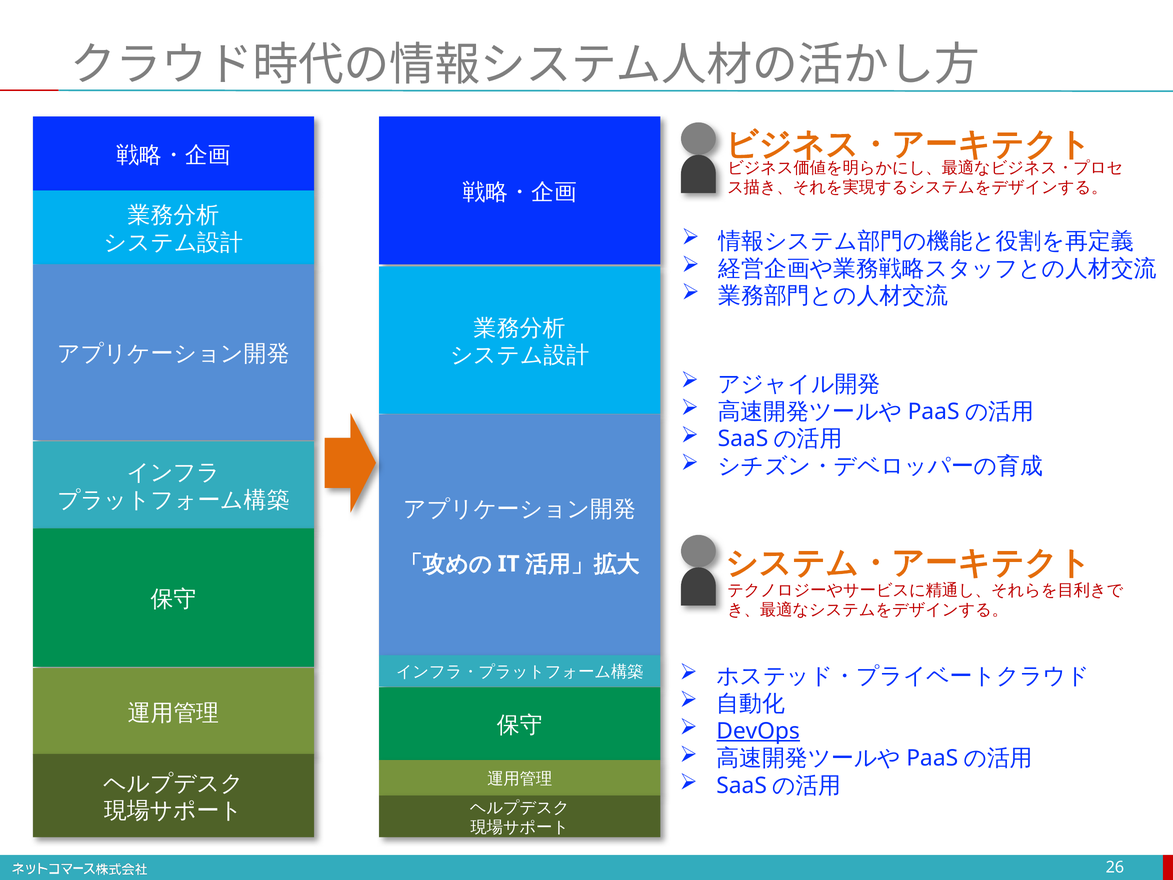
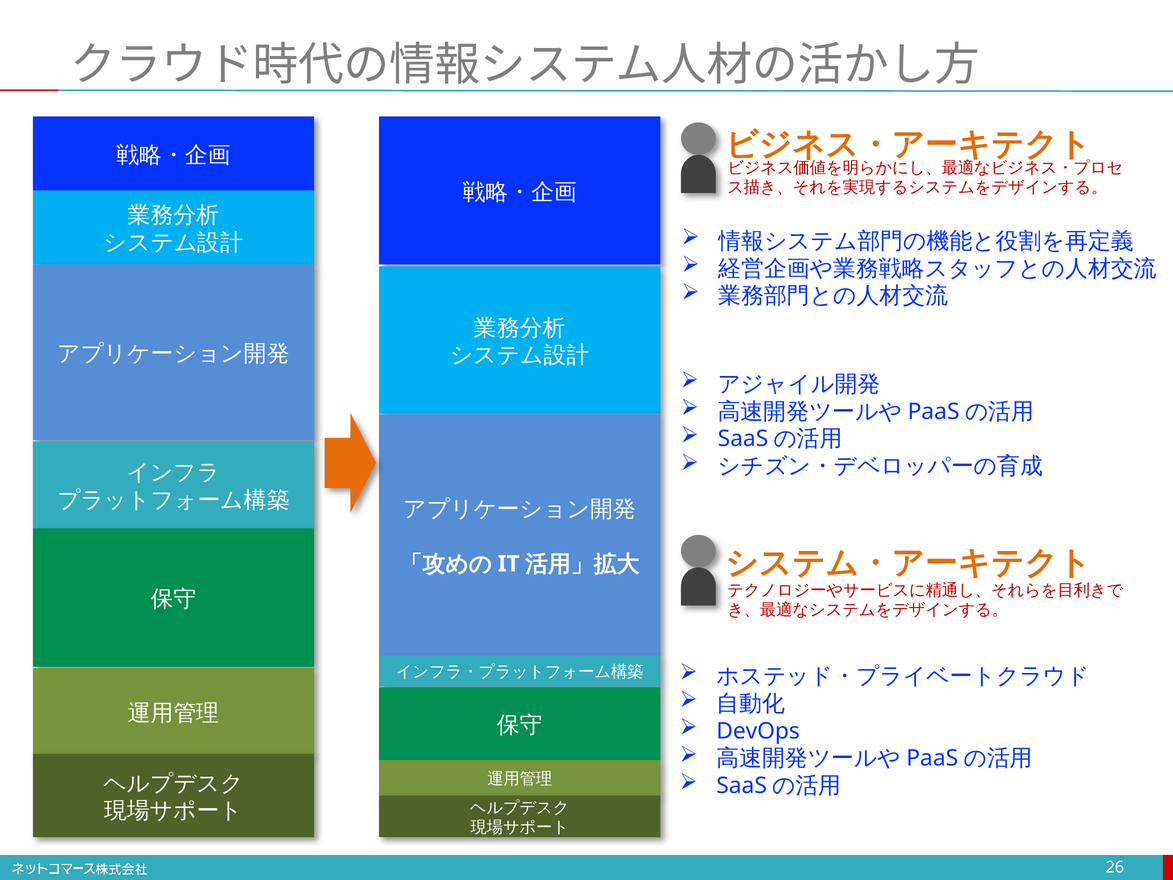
DevOps underline: present -> none (758, 731)
